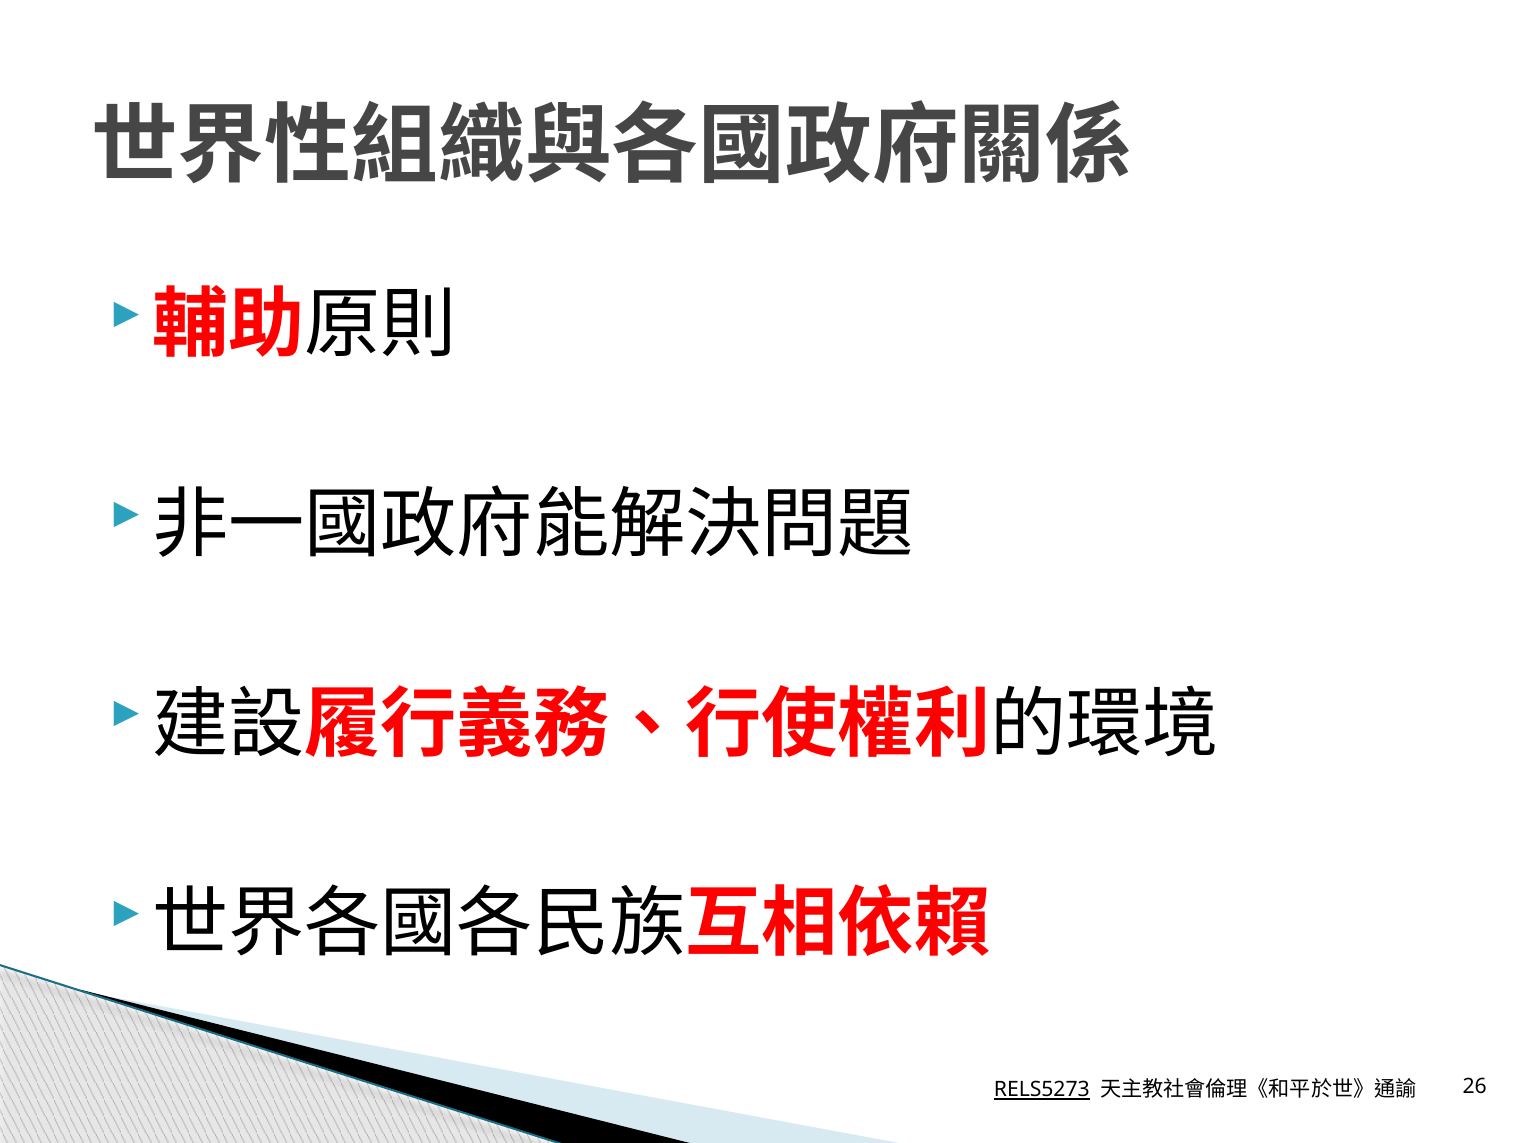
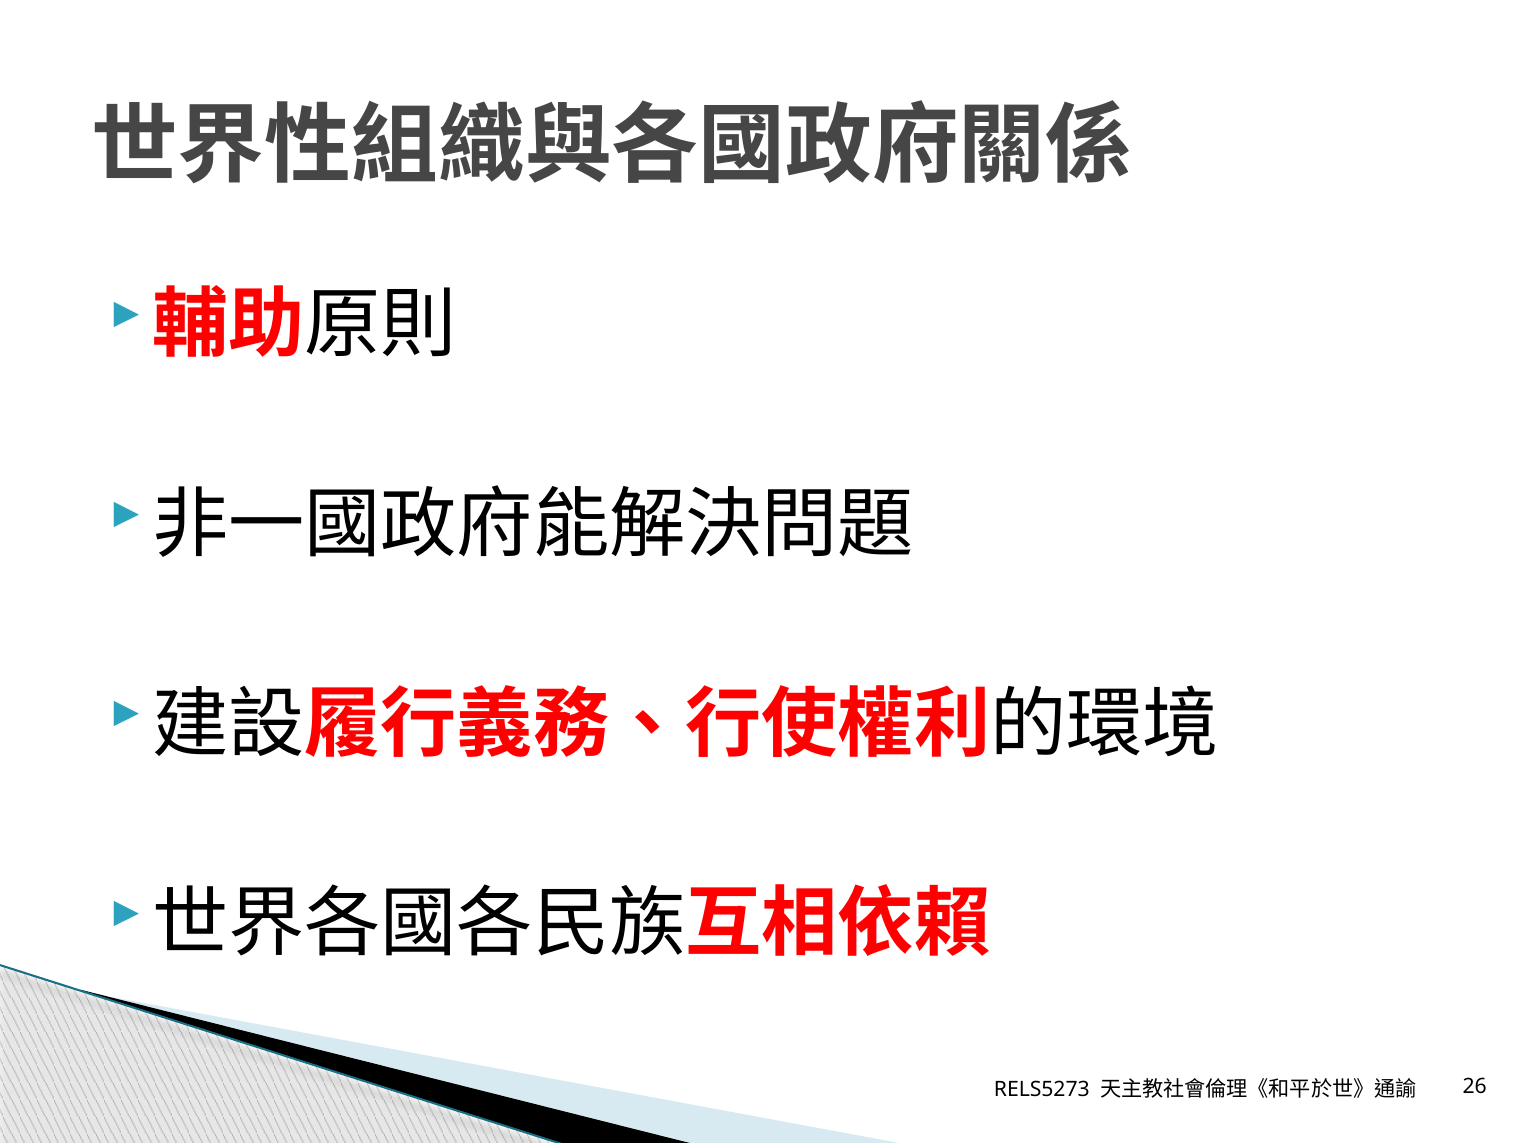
RELS5273 underline: present -> none (1042, 1090)
